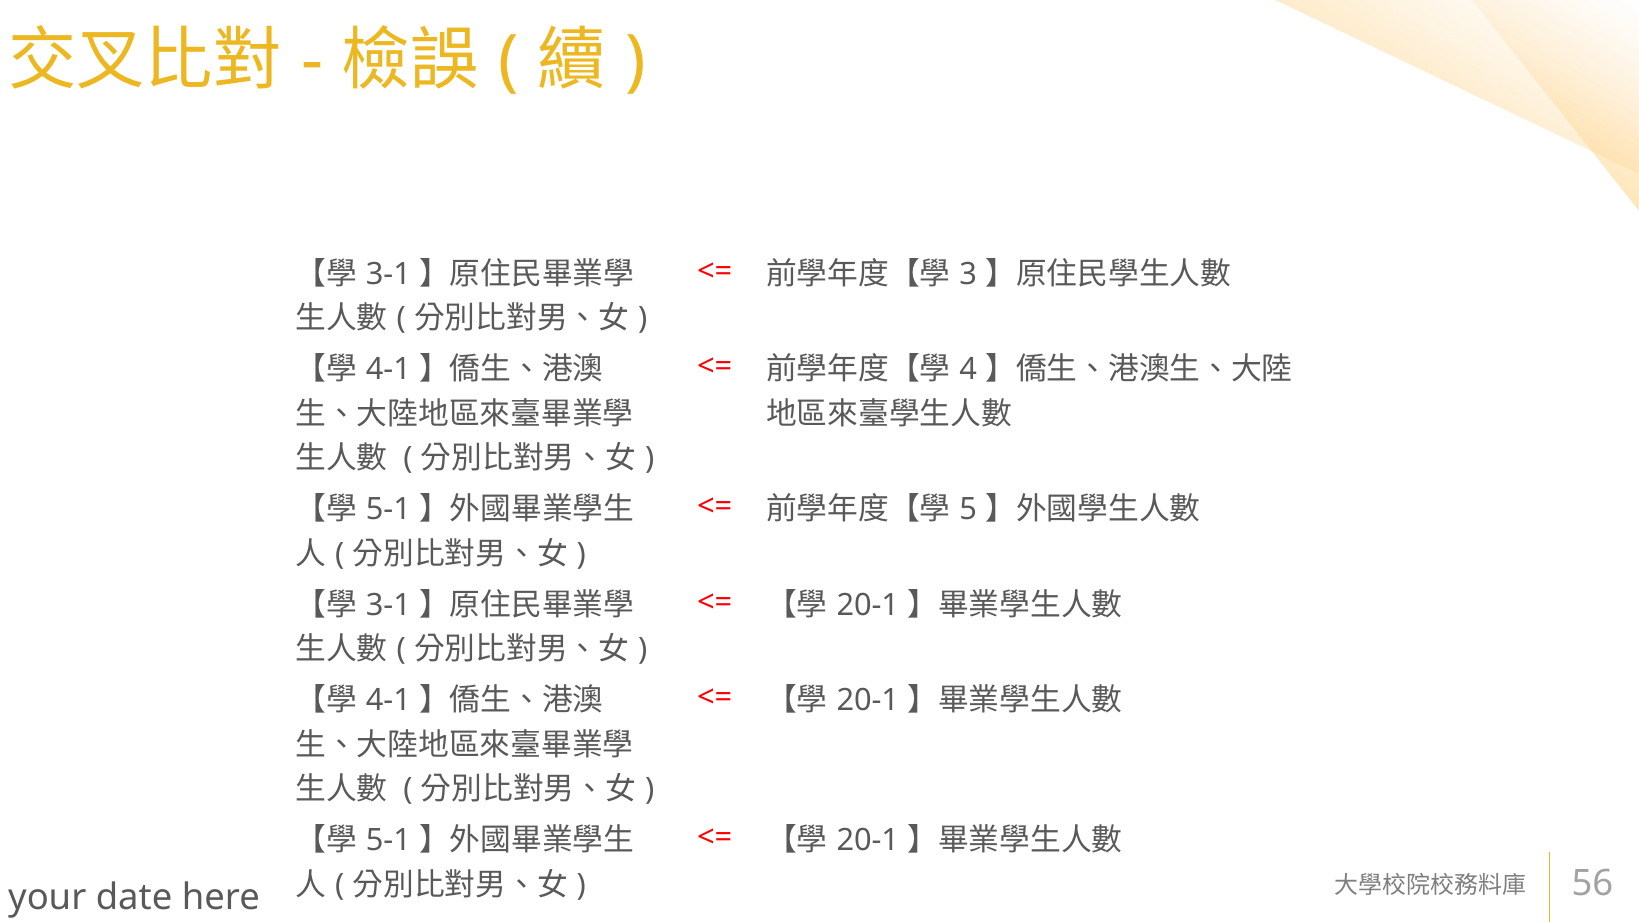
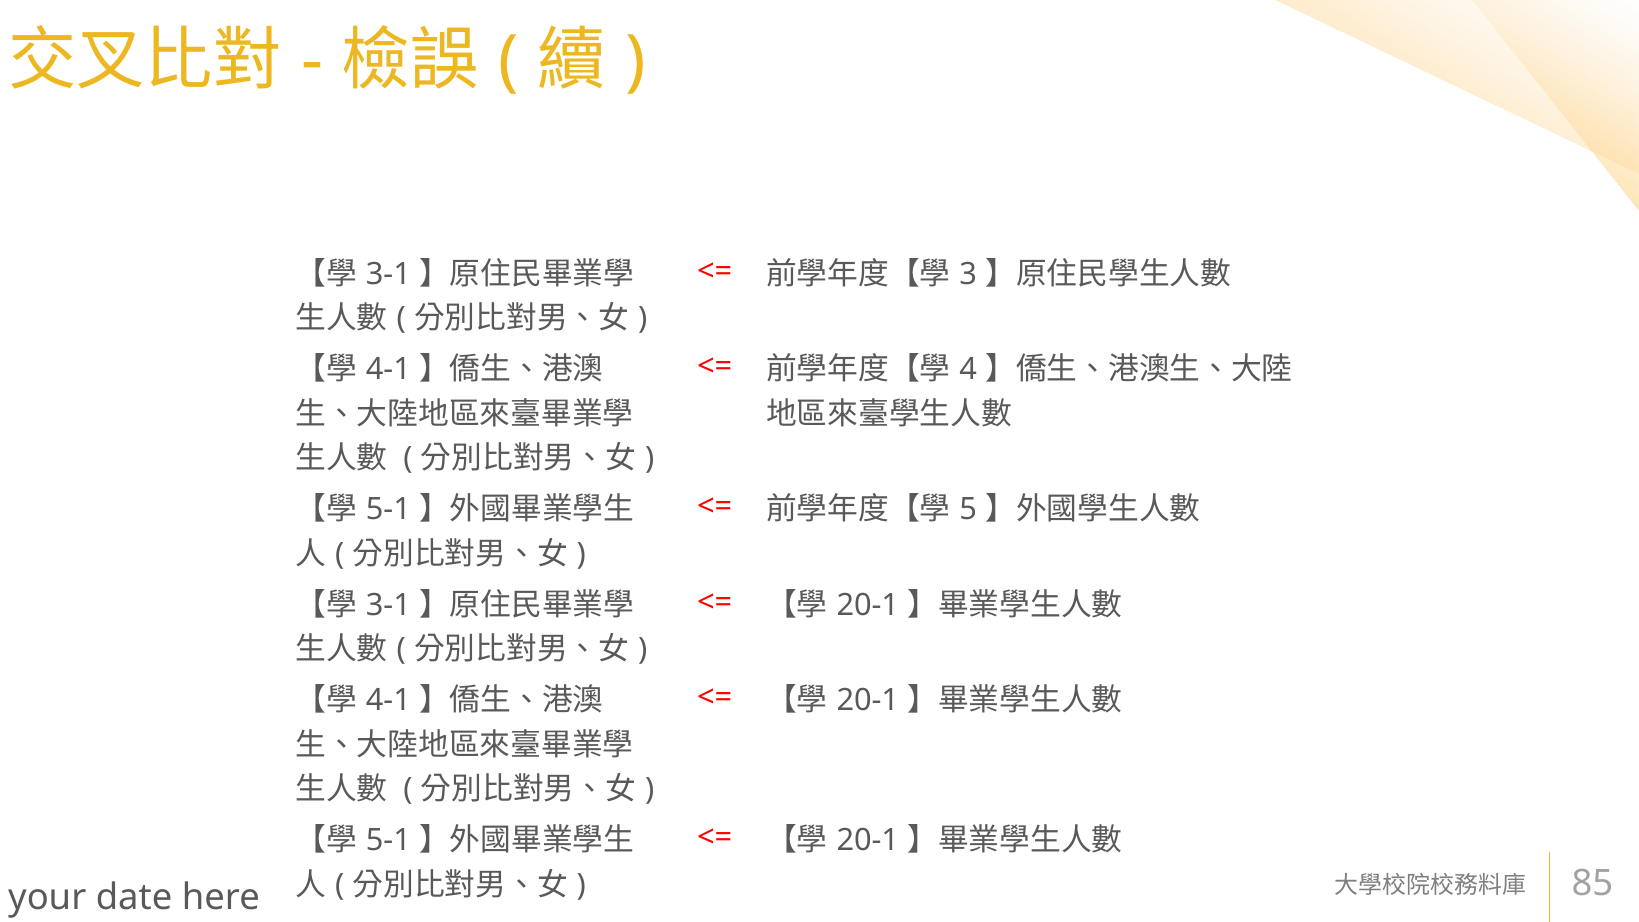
56: 56 -> 85 (1592, 884)
